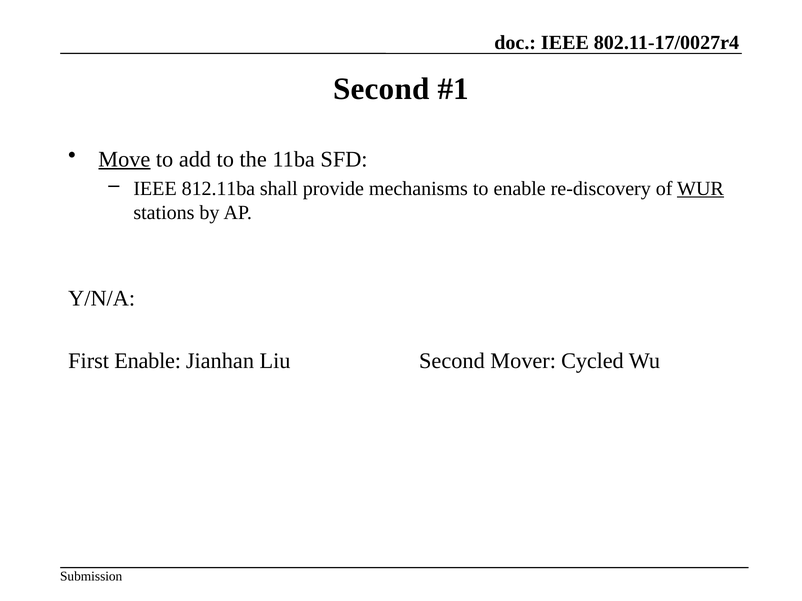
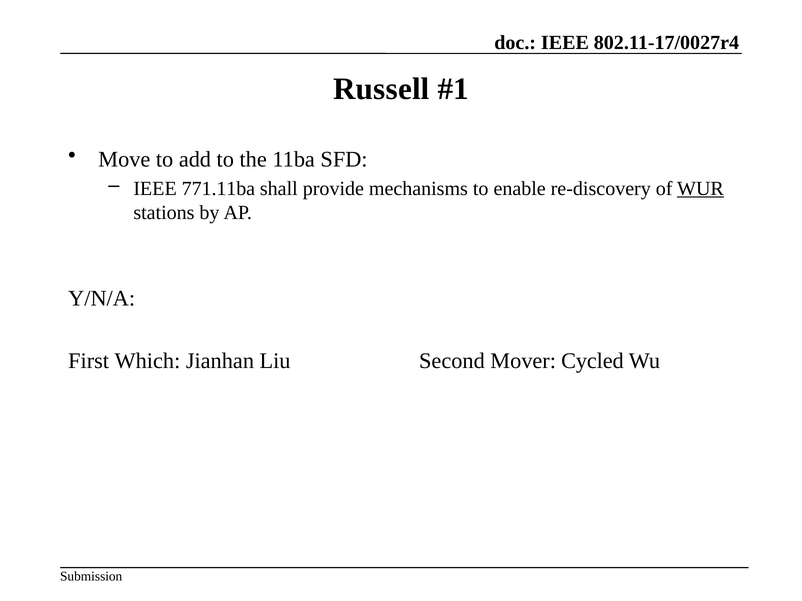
Second: Second -> Russell (381, 89)
Move underline: present -> none (124, 159)
812.11ba: 812.11ba -> 771.11ba (218, 189)
First Enable: Enable -> Which (147, 361)
